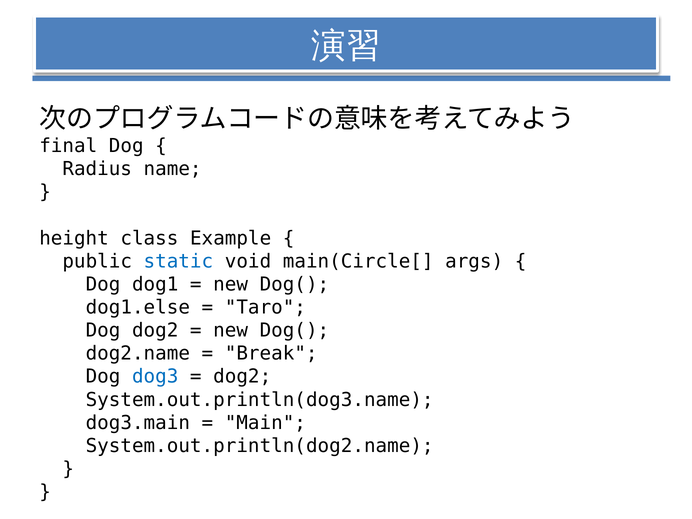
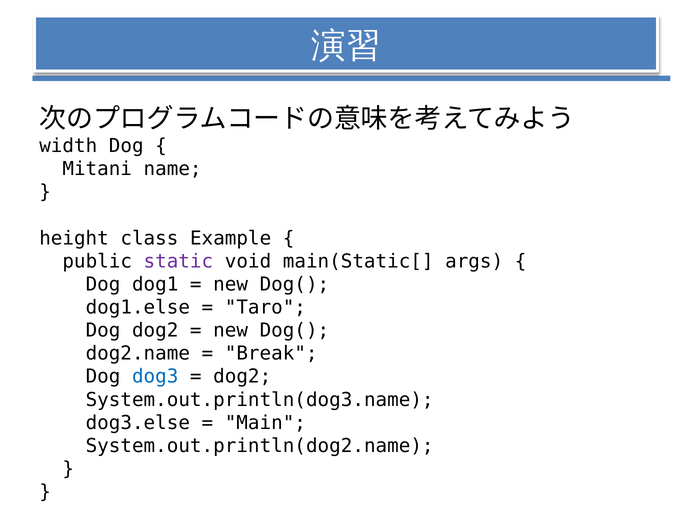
final: final -> width (68, 146)
Radius: Radius -> Mitani (97, 169)
static colour: blue -> purple (178, 261)
main(Circle[: main(Circle[ -> main(Static[ (358, 261)
dog3.main: dog3.main -> dog3.else (138, 423)
